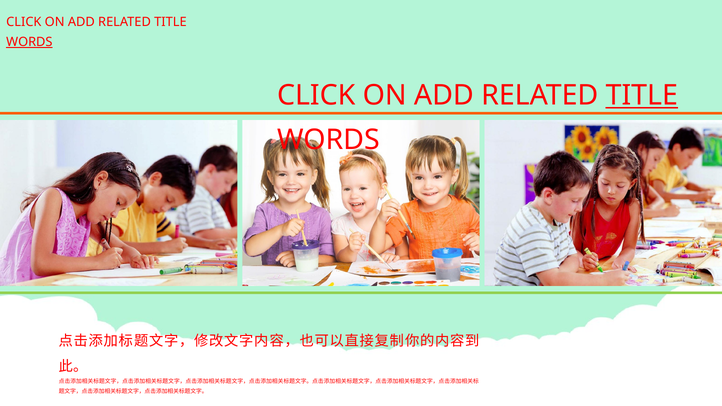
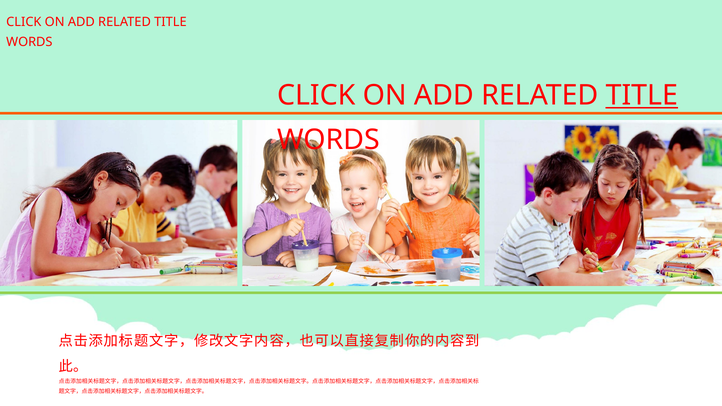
WORDS underline: present -> none (29, 42)
